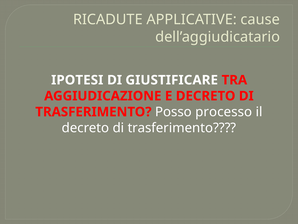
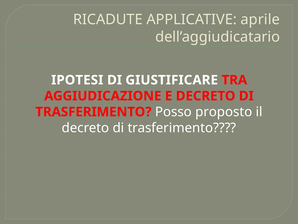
cause: cause -> aprile (260, 19)
processo: processo -> proposto (224, 112)
